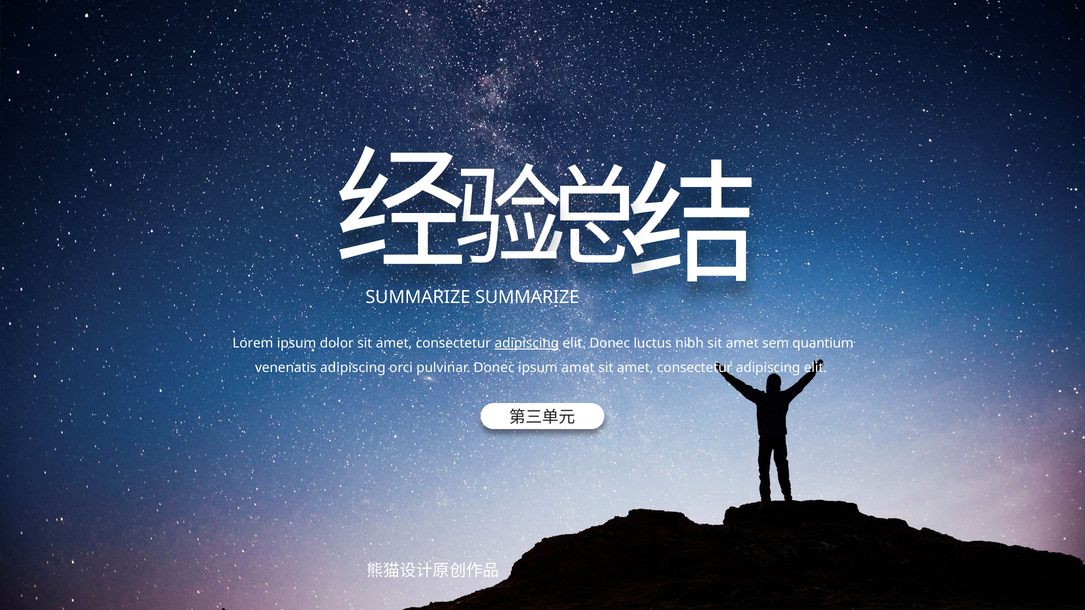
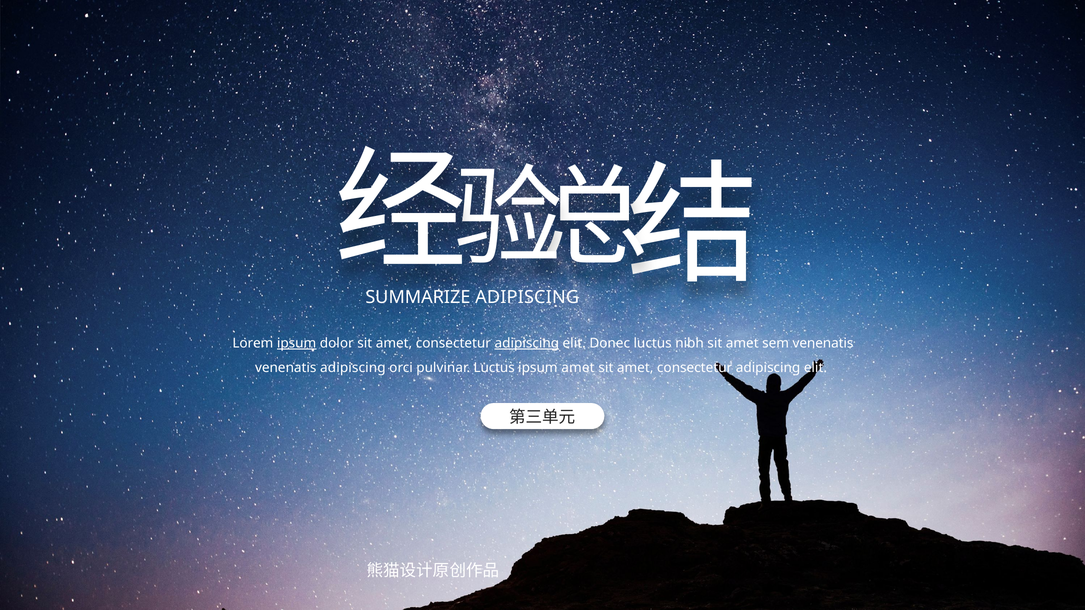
SUMMARIZE SUMMARIZE: SUMMARIZE -> ADIPISCING (527, 297)
ipsum underline: none -> present (297, 343)
sem quantium: quantium -> venenatis (823, 343)
pulvinar Donec: Donec -> Luctus (494, 368)
